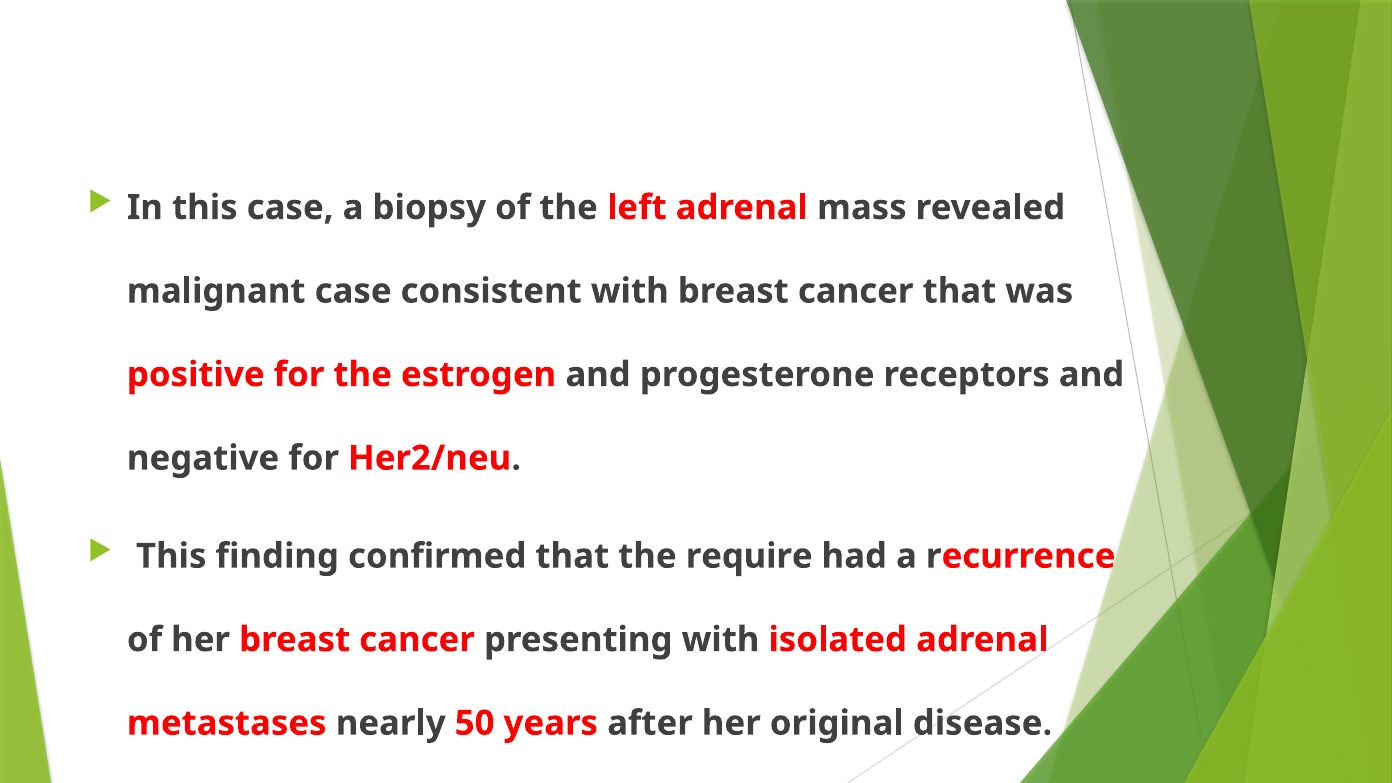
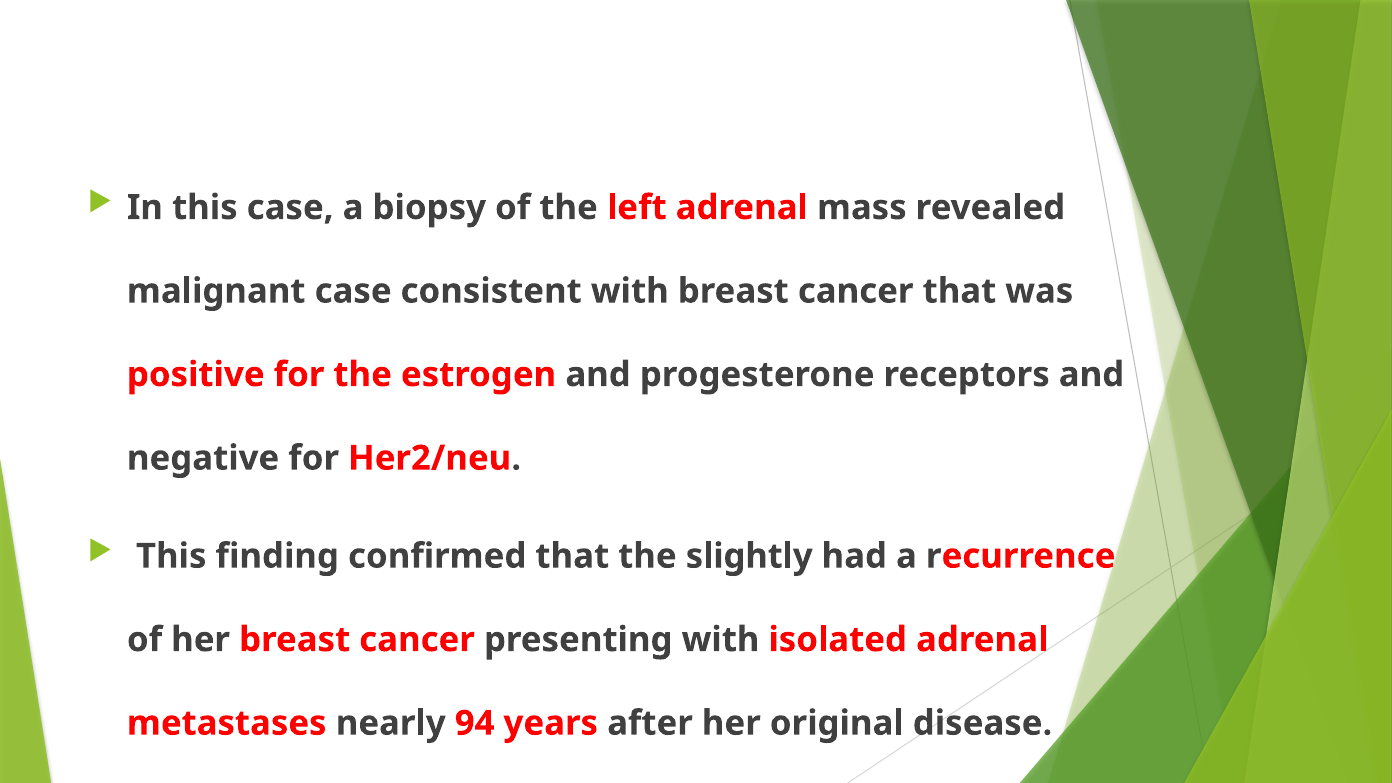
require: require -> slightly (749, 556)
50: 50 -> 94 (475, 723)
